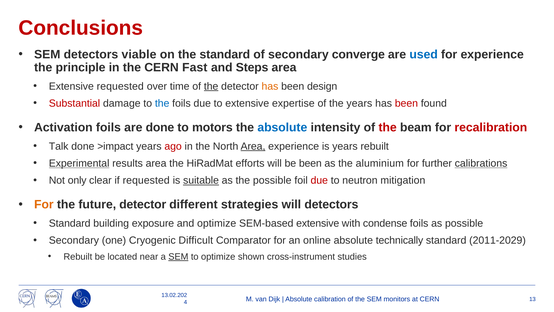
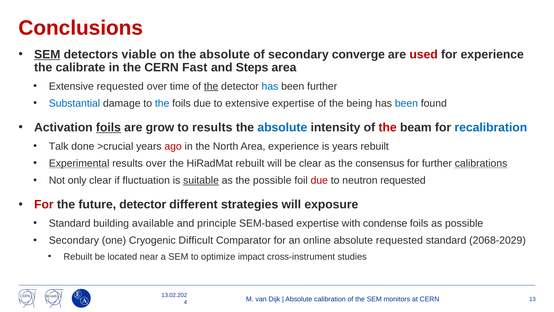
SEM underline: none -> present (47, 54)
on the standard: standard -> absolute (225, 54)
used colour: blue -> red (424, 54)
principle: principle -> calibrate (81, 67)
has colour: orange -> blue (270, 86)
been design: design -> further (322, 86)
Substantial colour: red -> blue (74, 103)
the years: years -> being (359, 103)
been colour: red -> blue (406, 103)
foils underline: none -> present (108, 127)
are done: done -> grow (160, 127)
to motors: motors -> results (212, 127)
recalibration colour: red -> blue (491, 127)
>impact: >impact -> >crucial (115, 146)
Area underline: present -> none (253, 146)
results area: area -> over (156, 163)
HiRadMat efforts: efforts -> rebuilt (250, 163)
be been: been -> clear (310, 163)
aluminium: aluminium -> consensus (380, 163)
if requested: requested -> fluctuation (146, 180)
neutron mitigation: mitigation -> requested (403, 180)
For colour: orange -> red (44, 204)
will detectors: detectors -> exposure (331, 204)
exposure: exposure -> available (153, 223)
and optimize: optimize -> principle (217, 223)
SEM-based extensive: extensive -> expertise (318, 223)
absolute technically: technically -> requested (399, 240)
2011-2029: 2011-2029 -> 2068-2029 (498, 240)
SEM underline: present -> none (178, 256)
shown: shown -> impact (251, 256)
